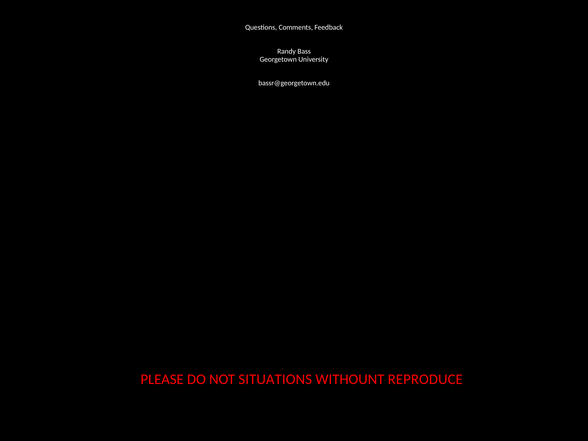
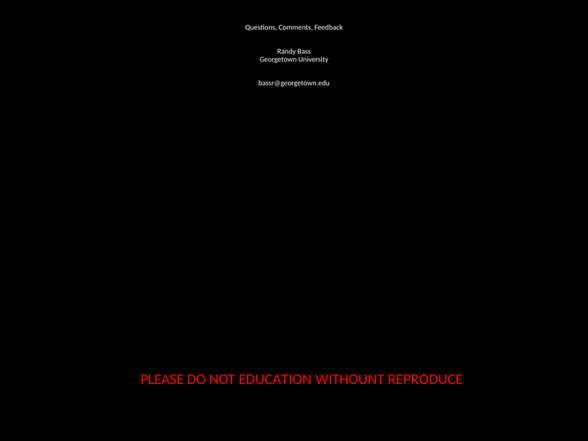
SITUATIONS: SITUATIONS -> EDUCATION (275, 379)
